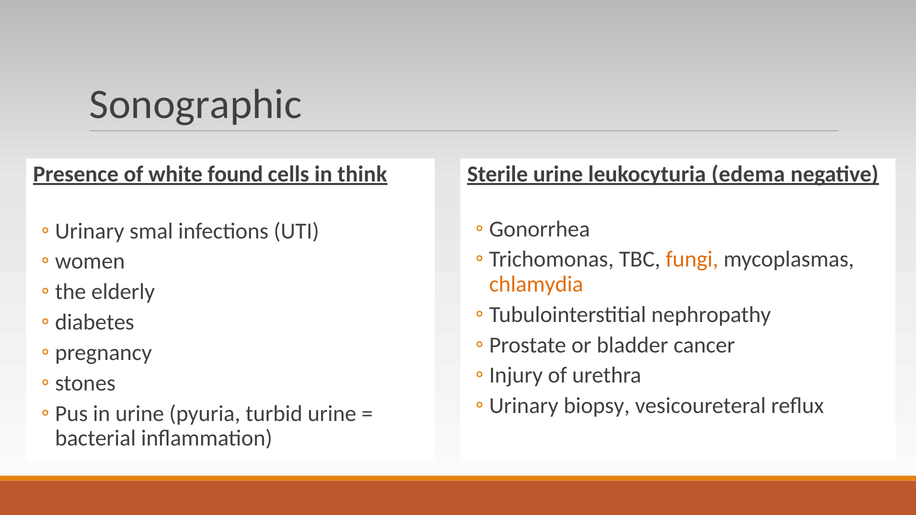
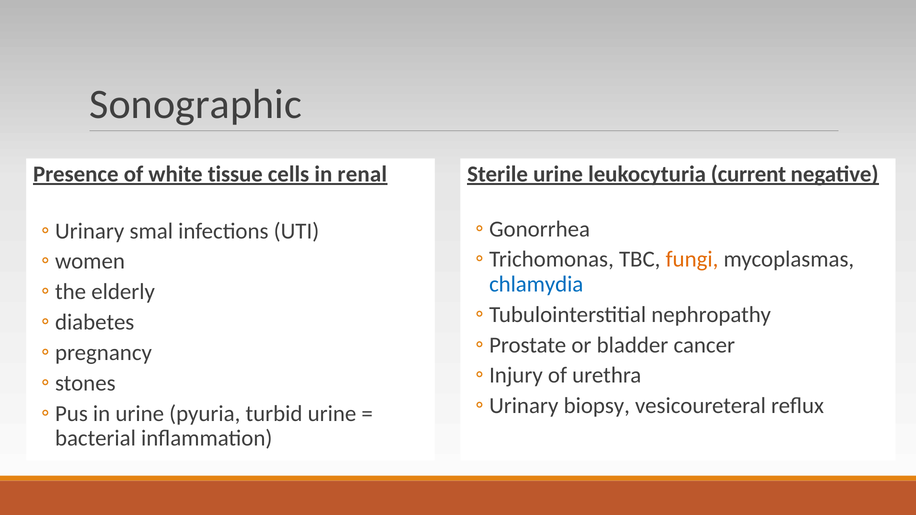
found: found -> tissue (235, 174)
think: think -> renal (362, 174)
edema: edema -> current (748, 174)
chlamydia colour: orange -> blue (536, 284)
